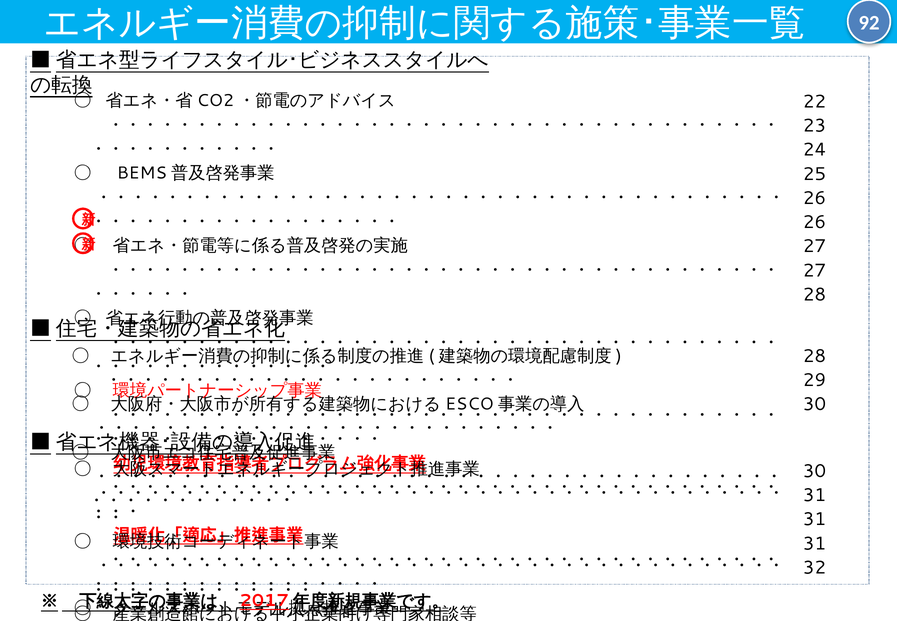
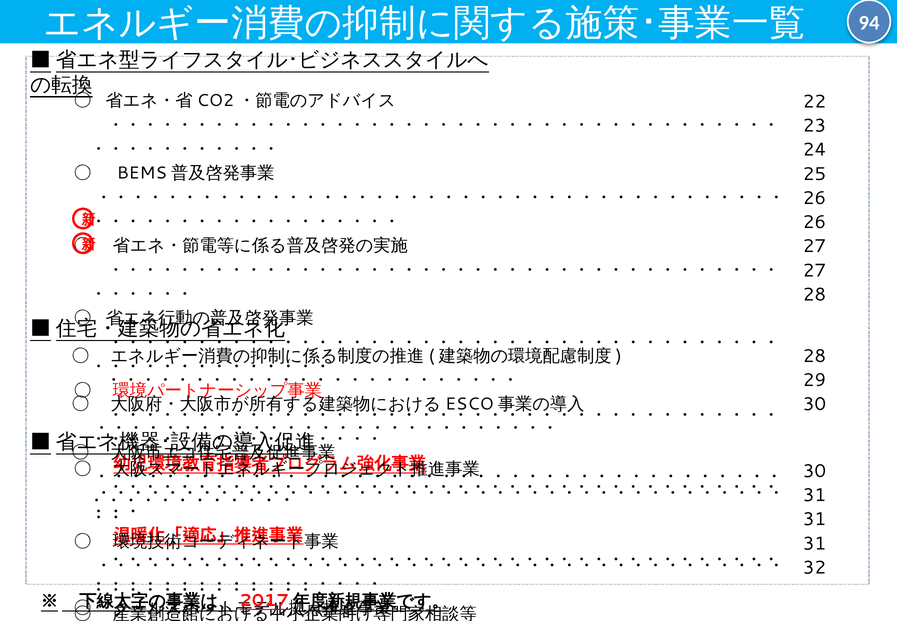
92: 92 -> 94 (869, 23)
